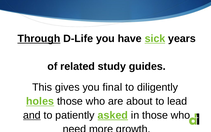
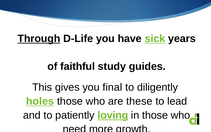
related: related -> faithful (78, 66)
about: about -> these (139, 101)
and underline: present -> none (32, 115)
asked: asked -> loving (113, 115)
